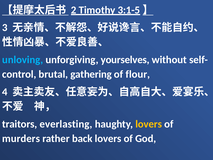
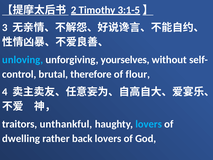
gathering: gathering -> therefore (91, 74)
everlasting: everlasting -> unthankful (66, 124)
lovers colour: yellow -> light blue (149, 124)
murders: murders -> dwelling (21, 138)
